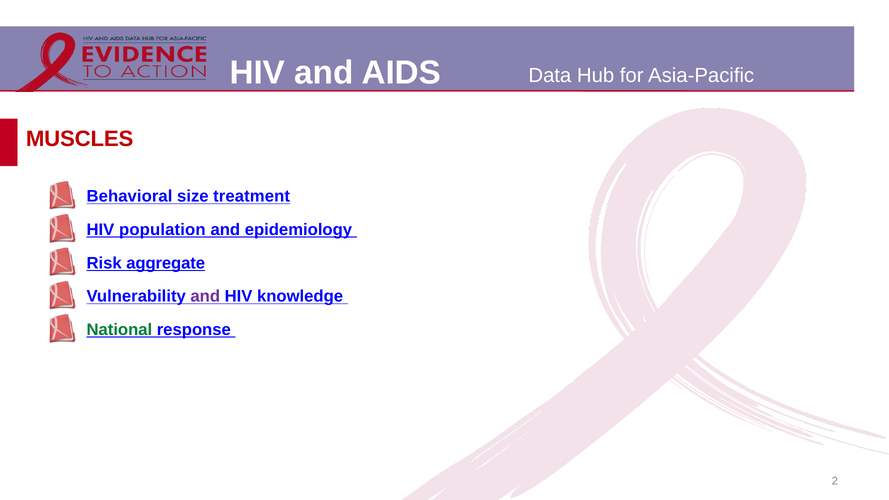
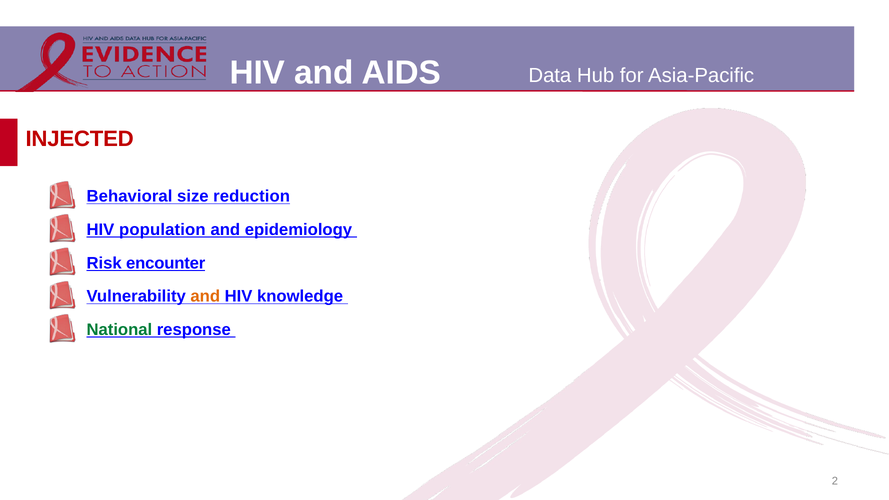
MUSCLES: MUSCLES -> INJECTED (80, 139)
treatment: treatment -> reduction (252, 196)
aggregate: aggregate -> encounter (166, 263)
and colour: purple -> orange (205, 296)
